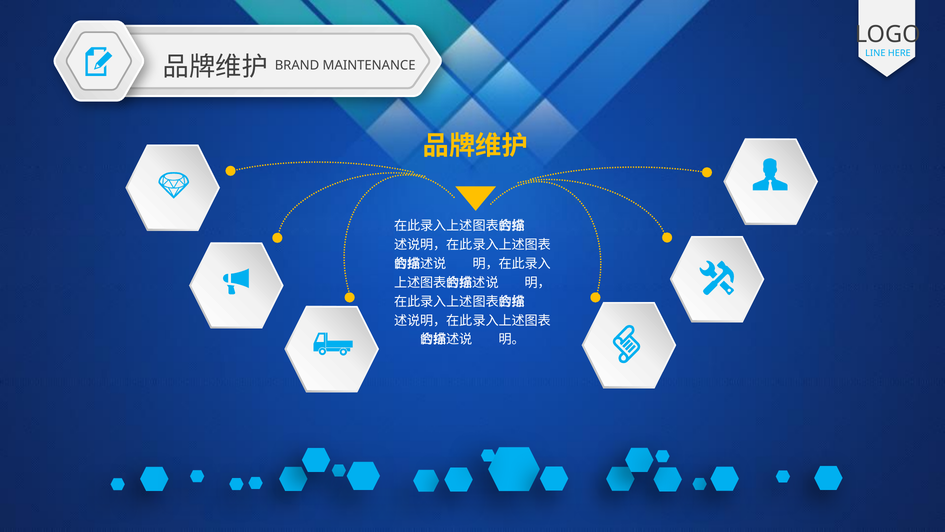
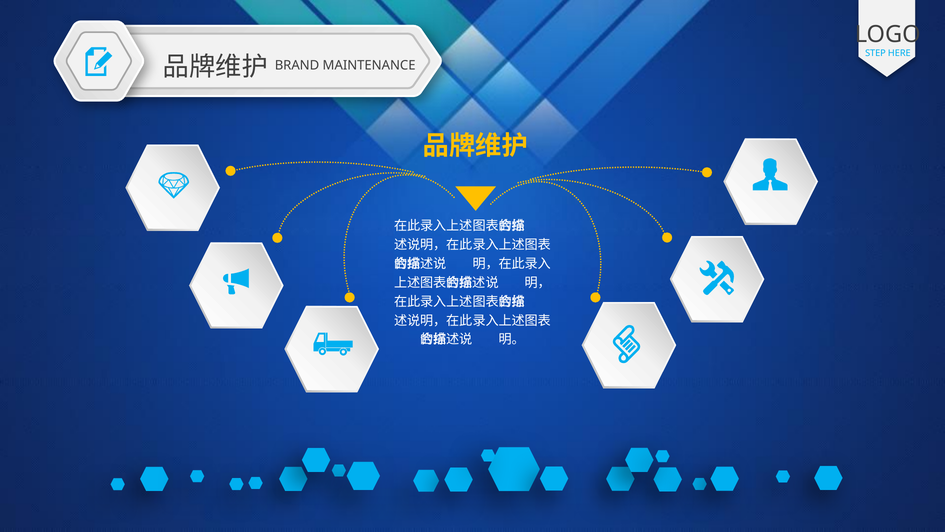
LINE: LINE -> STEP (875, 53)
